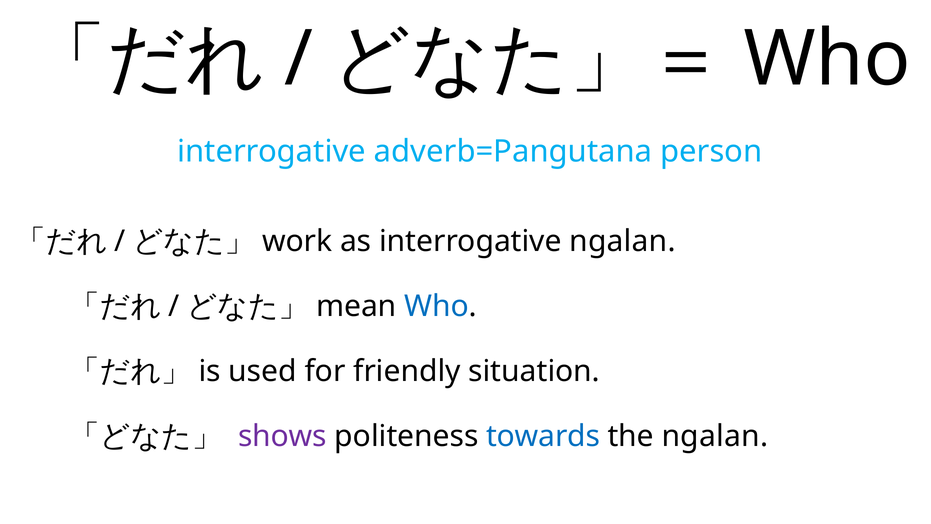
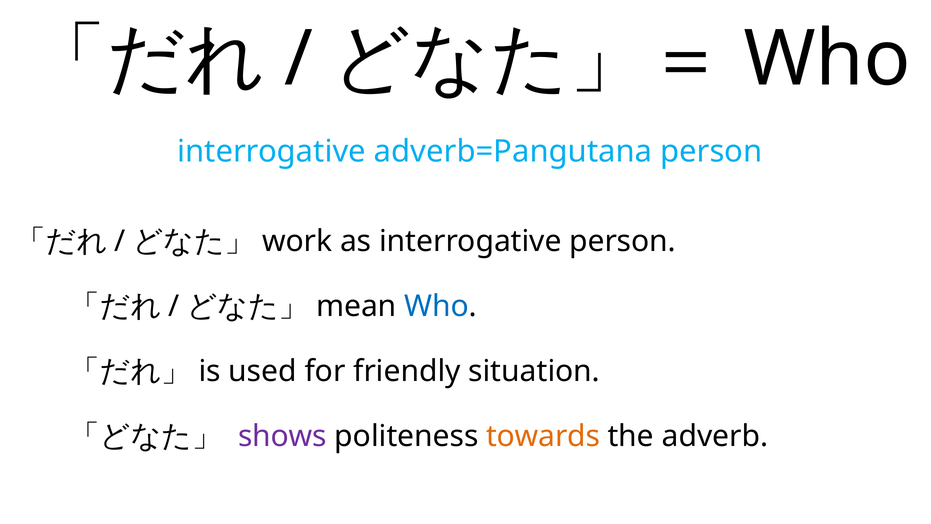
interrogative ngalan: ngalan -> person (623, 241)
towards colour: blue -> orange (543, 436)
the ngalan: ngalan -> adverb (715, 436)
